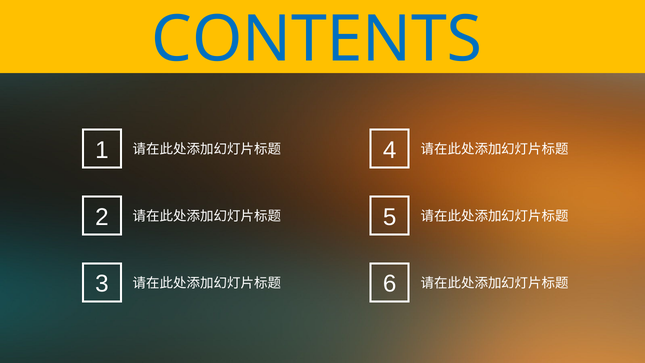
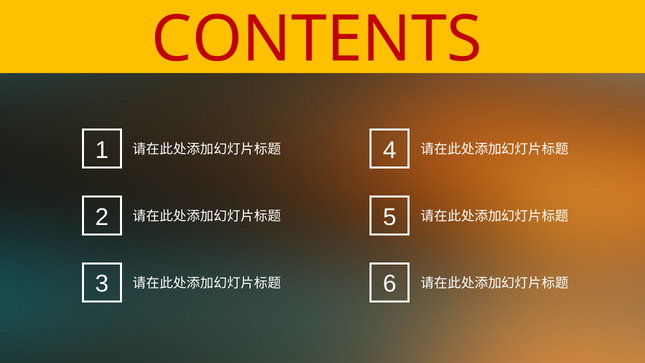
CONTENTS colour: blue -> red (317, 40)
